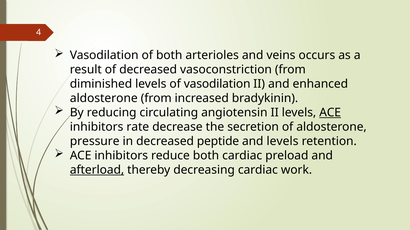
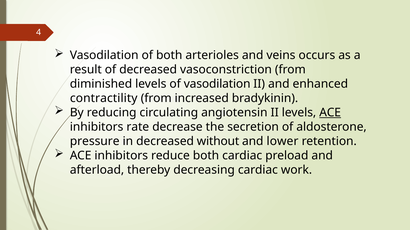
aldosterone: aldosterone -> contractility (104, 99)
peptide: peptide -> without (218, 142)
and levels: levels -> lower (282, 142)
afterload underline: present -> none (97, 170)
